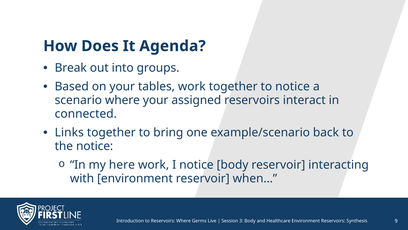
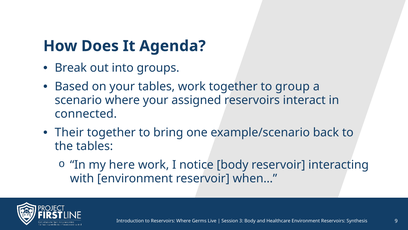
to notice: notice -> group (293, 86)
Links: Links -> Their (69, 132)
the notice: notice -> tables (95, 146)
